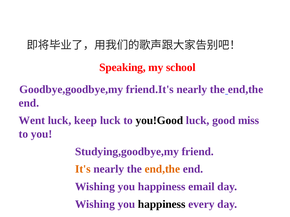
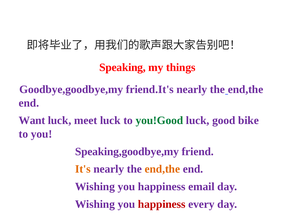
school: school -> things (181, 68)
Went: Went -> Want (32, 121)
keep: keep -> meet (86, 121)
you!Good colour: black -> green (159, 121)
miss: miss -> bike (248, 121)
Studying,goodbye,my: Studying,goodbye,my -> Speaking,goodbye,my (127, 152)
happiness colour: black -> red (162, 205)
